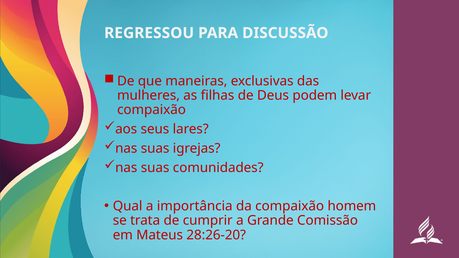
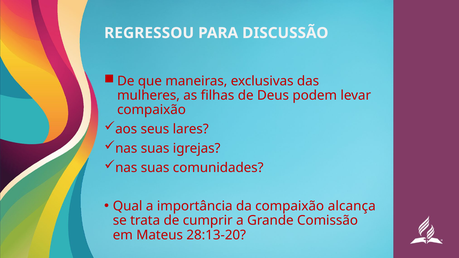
homem: homem -> alcança (352, 206)
28:26-20: 28:26-20 -> 28:13-20 (216, 235)
